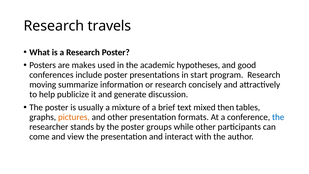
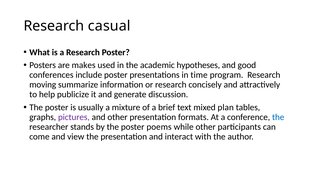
travels: travels -> casual (109, 26)
start: start -> time (199, 75)
then: then -> plan (226, 107)
pictures colour: orange -> purple (74, 117)
groups: groups -> poems (159, 127)
